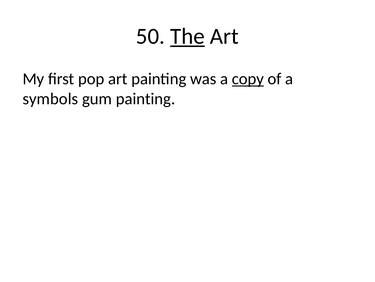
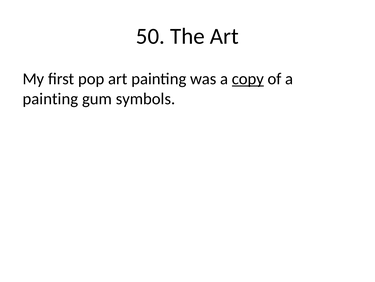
The underline: present -> none (187, 36)
symbols: symbols -> painting (50, 99)
gum painting: painting -> symbols (146, 99)
